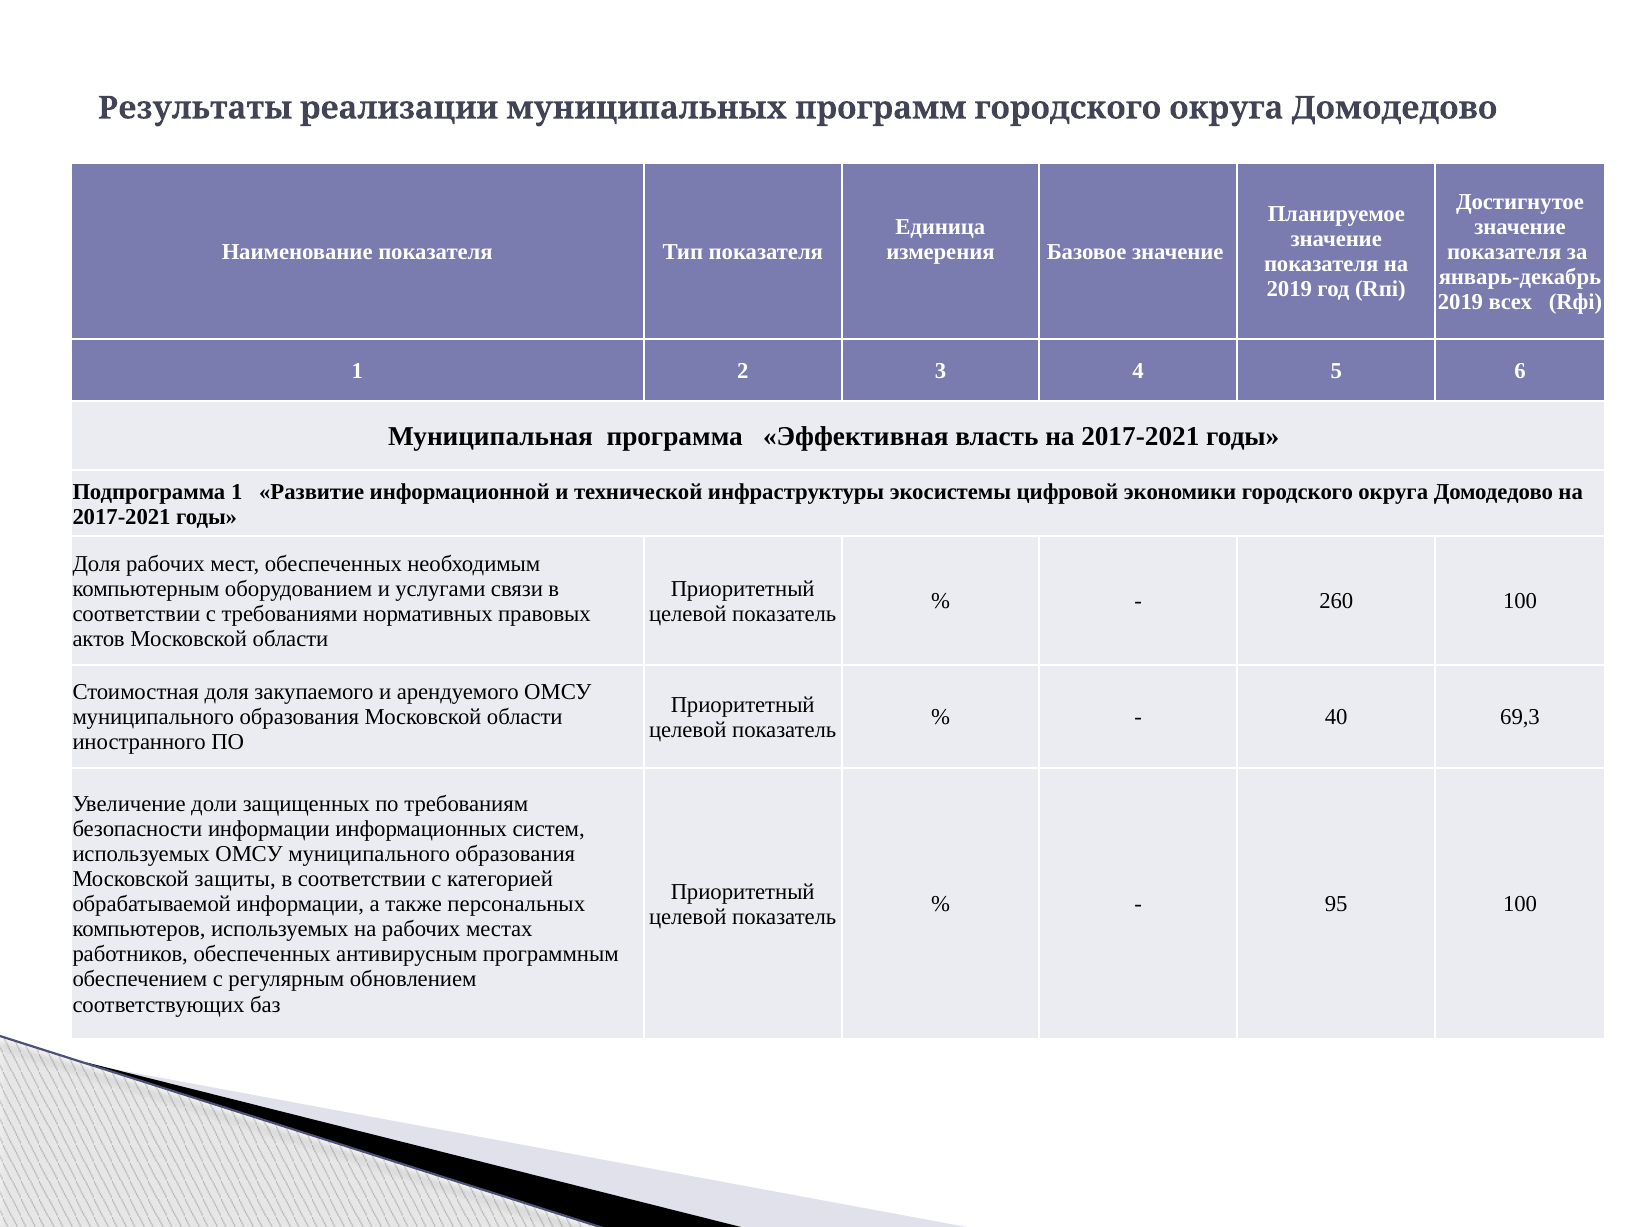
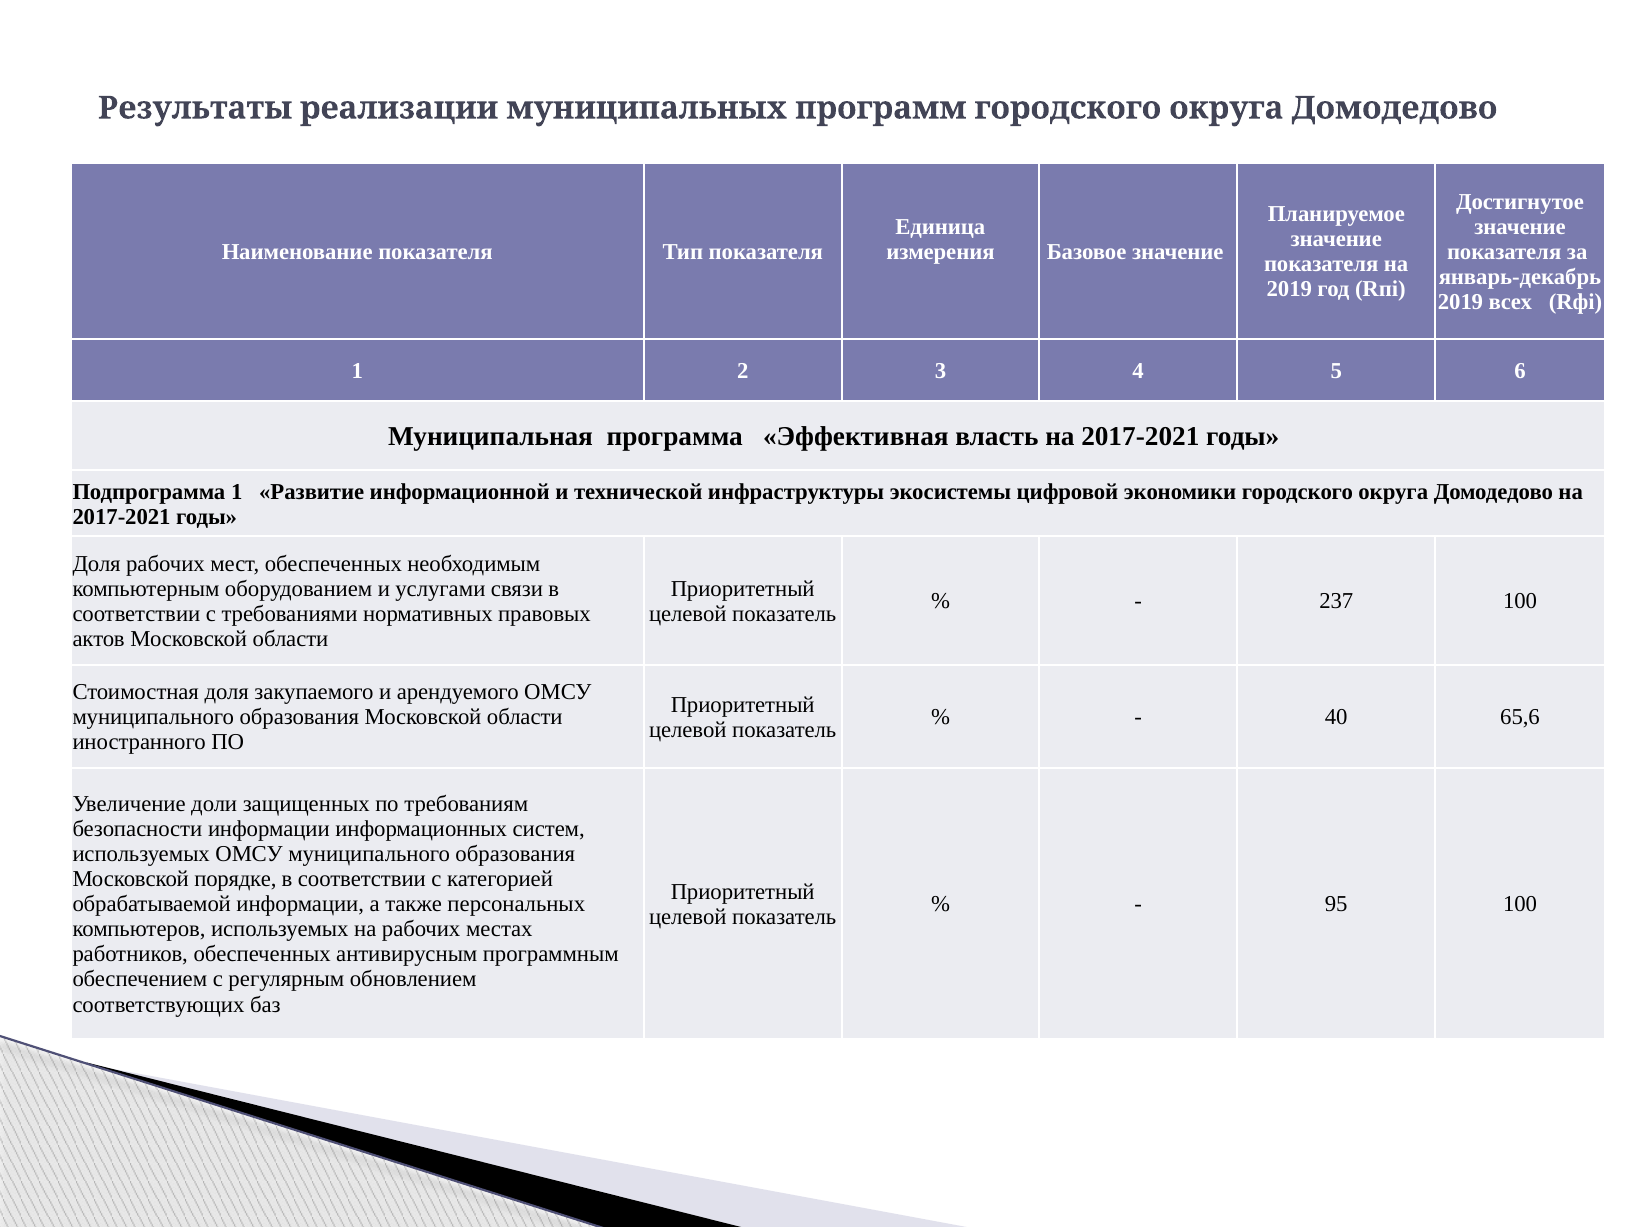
260: 260 -> 237 (1336, 602)
69,3: 69,3 -> 65,6 (1520, 718)
защиты: защиты -> порядке (235, 880)
